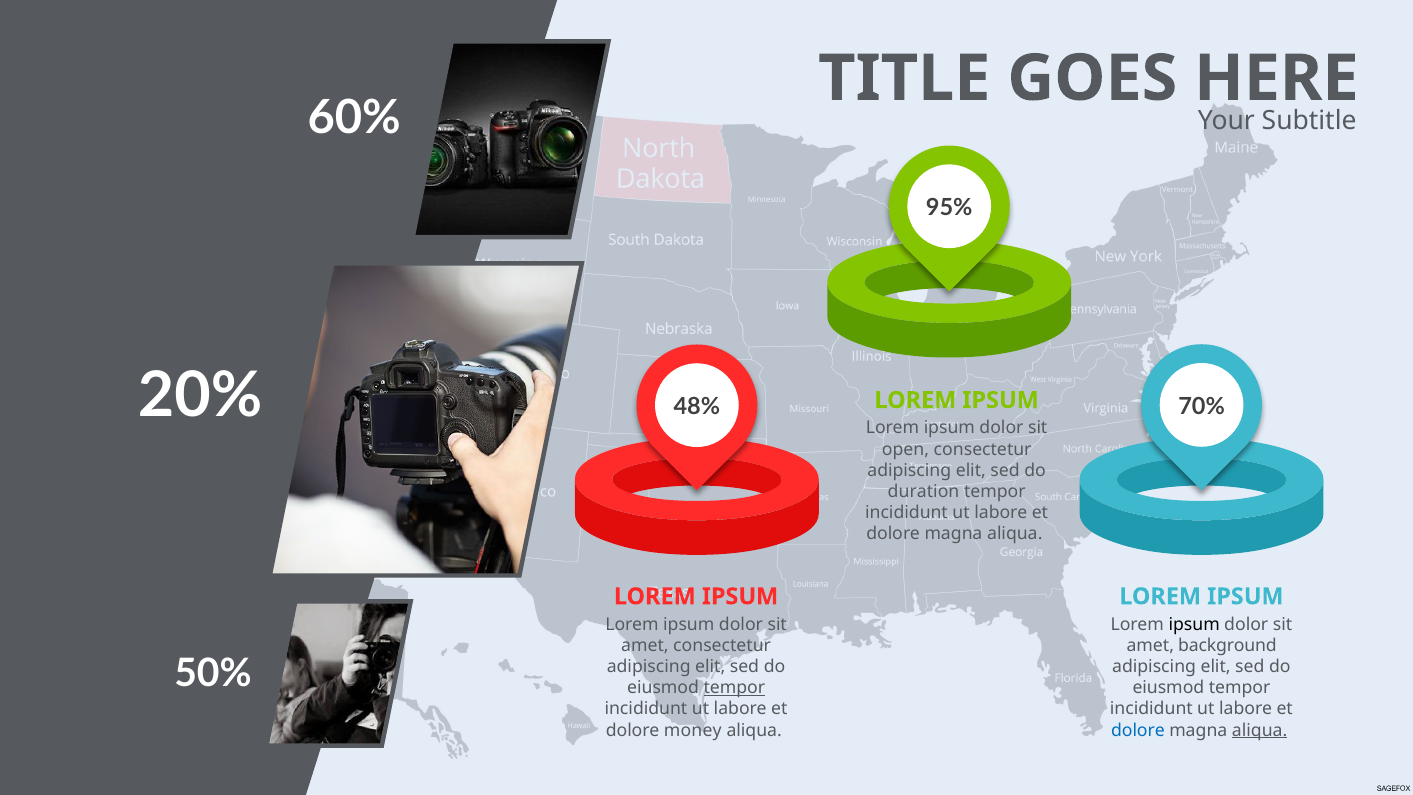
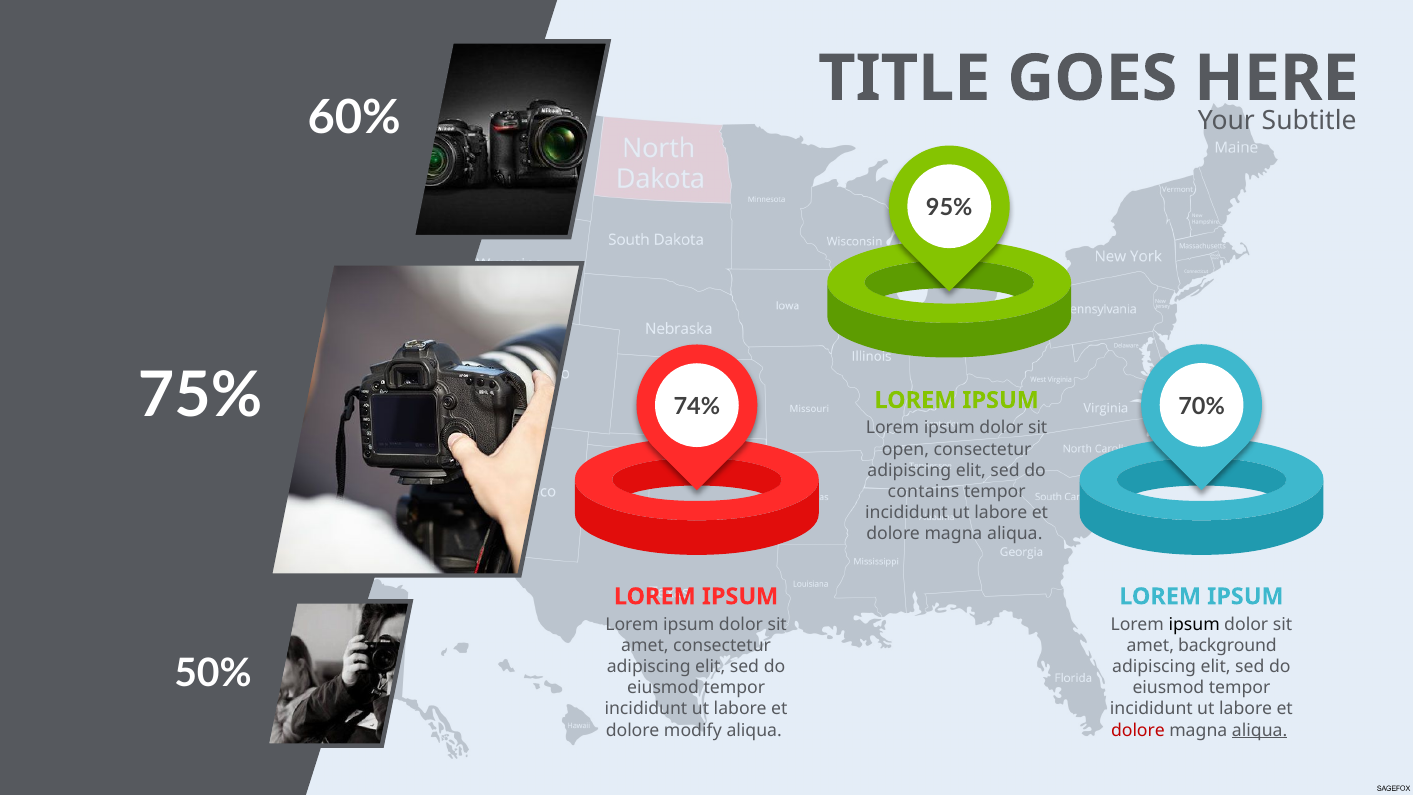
20%: 20% -> 75% (200, 395)
48%: 48% -> 74% (697, 407)
duration: duration -> contains (923, 492)
tempor underline: present -> none (734, 688)
money: money -> modify (693, 730)
dolore colour: blue -> red (1138, 730)
